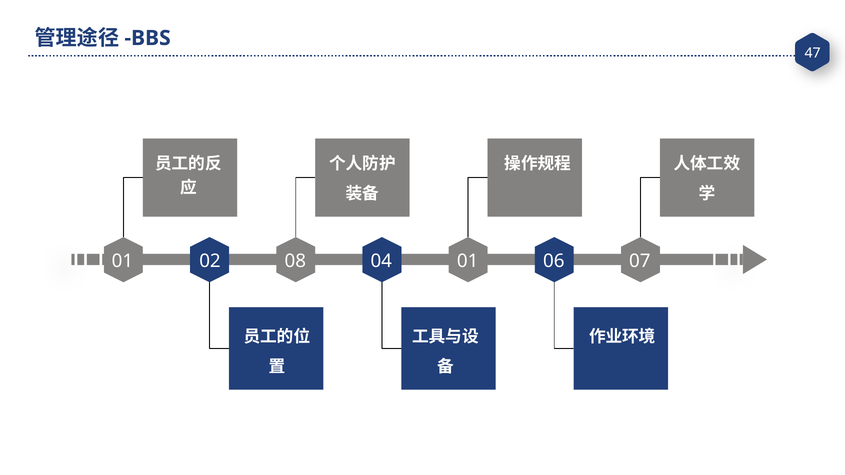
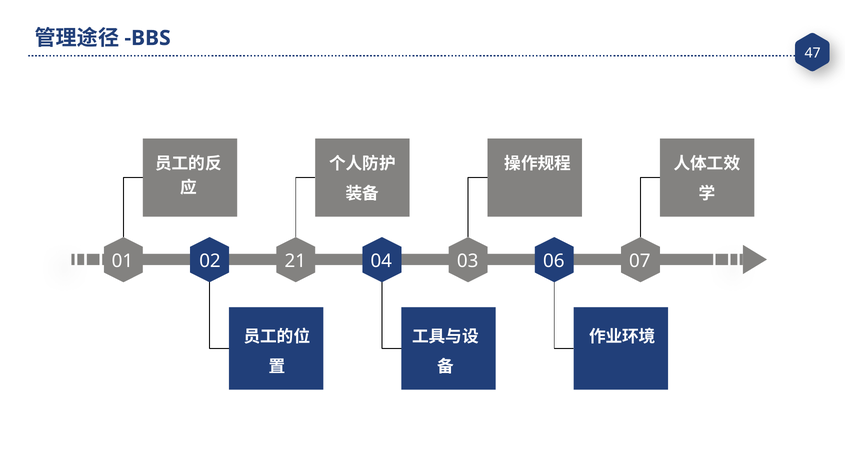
08: 08 -> 21 (295, 261)
04 01: 01 -> 03 (468, 261)
